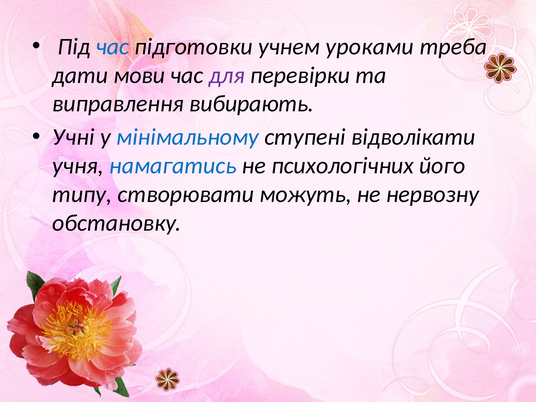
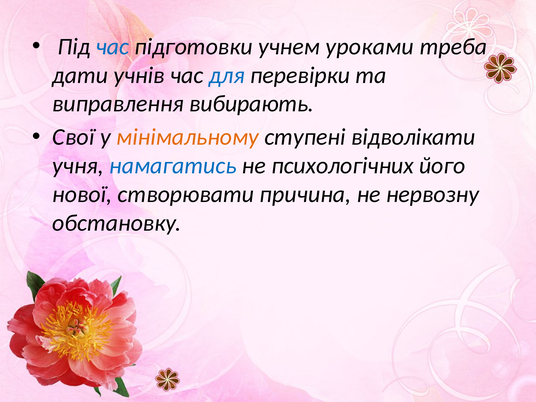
мови: мови -> учнів (139, 75)
для colour: purple -> blue (227, 75)
Учні: Учні -> Свої (73, 137)
мінімальному colour: blue -> orange (188, 137)
типу: типу -> нової (82, 194)
можуть: можуть -> причина (305, 194)
